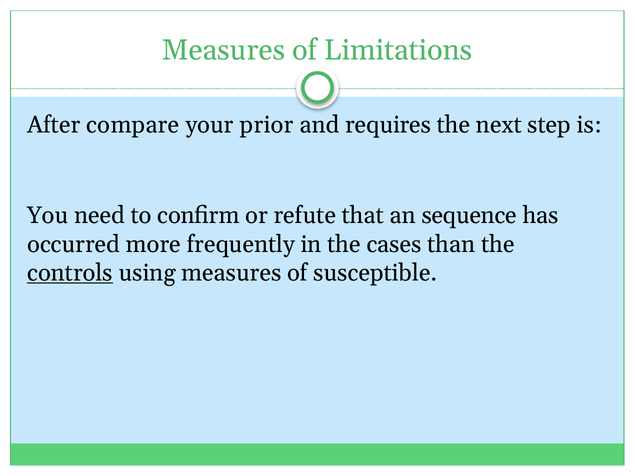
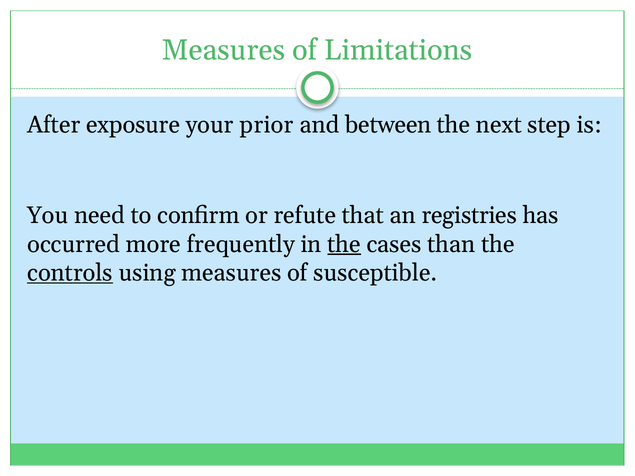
compare: compare -> exposure (133, 125)
requires: requires -> between (388, 125)
sequence: sequence -> registries (469, 216)
the underline: none -> present (344, 244)
